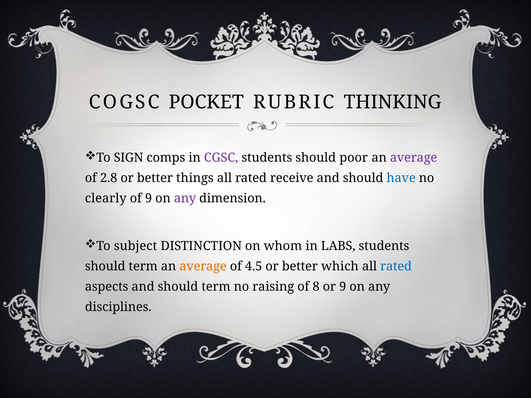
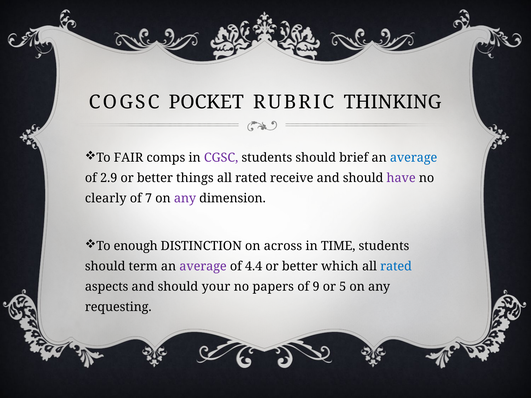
SIGN: SIGN -> FAIR (128, 158)
poor: poor -> brief (354, 158)
average colour: purple -> blue (414, 158)
2.8: 2.8 -> 2.9 (109, 178)
have colour: blue -> purple (401, 178)
of 9: 9 -> 7 (149, 199)
subject: subject -> enough (136, 246)
whom: whom -> across (283, 246)
LABS: LABS -> TIME (338, 246)
average colour: orange -> purple (203, 267)
4.5: 4.5 -> 4.4 (254, 267)
and should term: term -> your (216, 287)
raising: raising -> papers (273, 287)
8: 8 -> 9 (316, 287)
or 9: 9 -> 5 (343, 287)
disciplines: disciplines -> requesting (118, 307)
